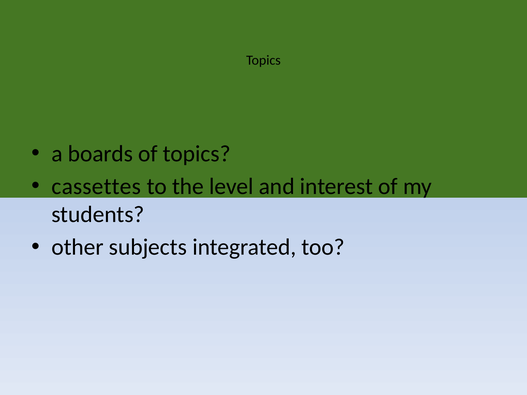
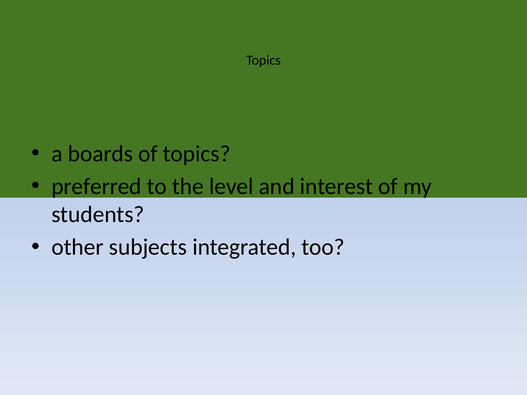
cassettes: cassettes -> preferred (96, 187)
